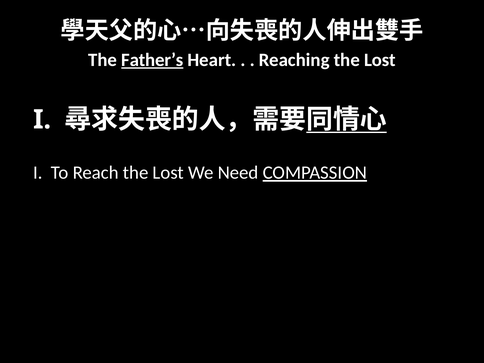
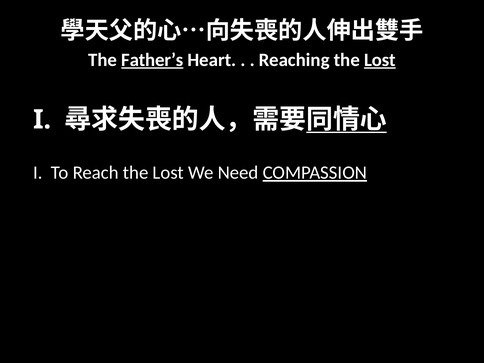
Lost underline: none -> present (380, 60)
